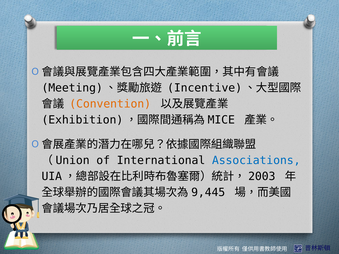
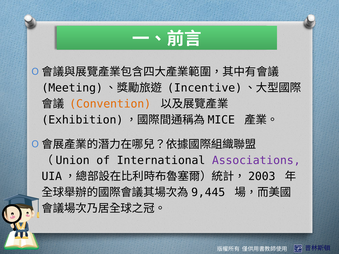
Associations colour: blue -> purple (256, 161)
